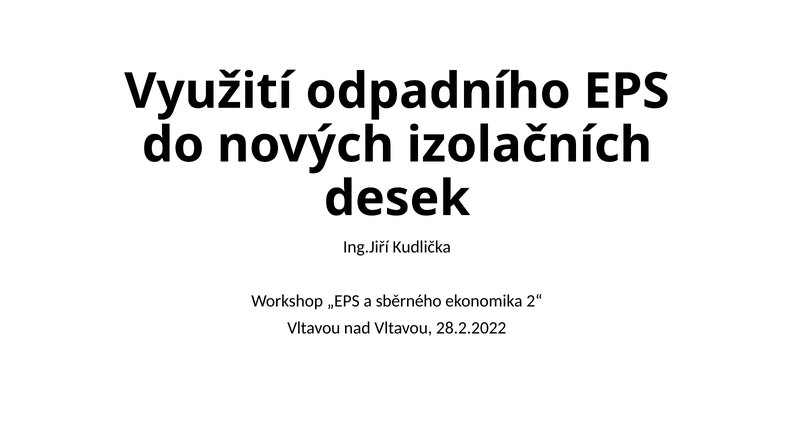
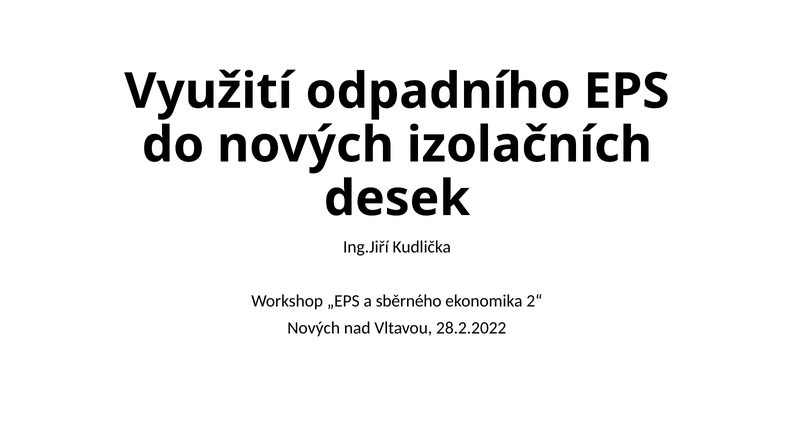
Vltavou: Vltavou -> Nových (314, 328)
